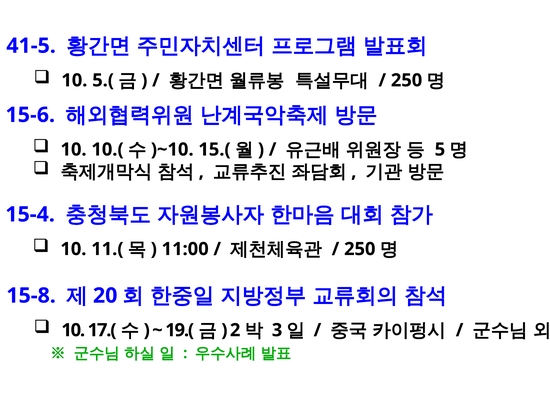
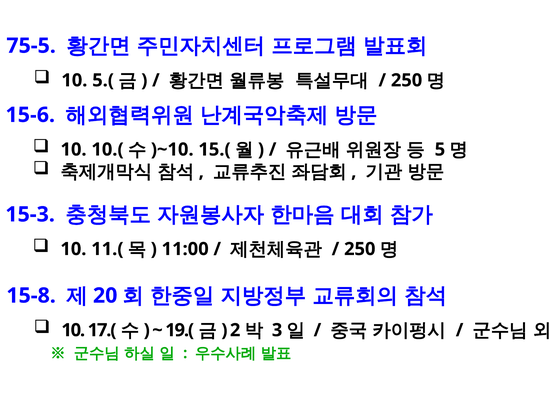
41-5: 41-5 -> 75-5 (31, 46)
15-4: 15-4 -> 15-3 (30, 215)
